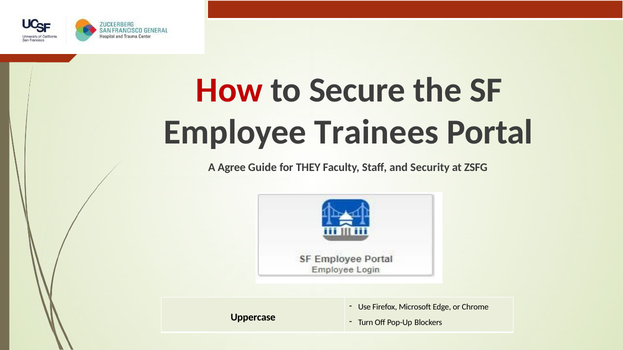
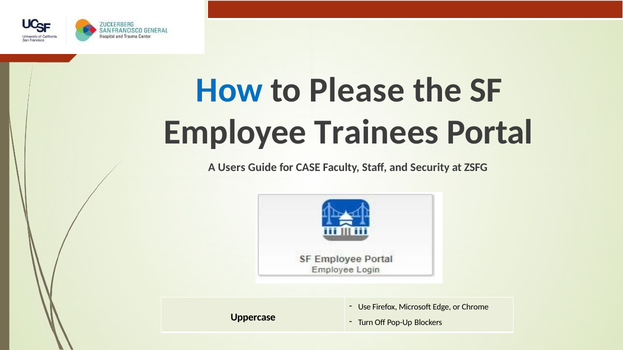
How colour: red -> blue (229, 90)
Secure: Secure -> Please (357, 90)
Agree: Agree -> Users (232, 168)
THEY: THEY -> CASE (308, 168)
